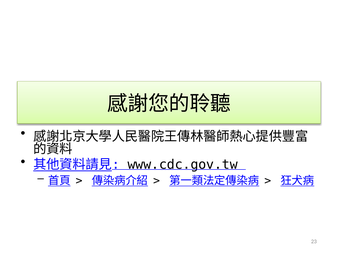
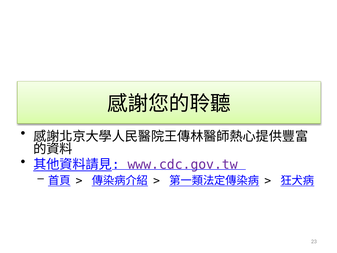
www.cdc.gov.tw colour: black -> purple (183, 164)
